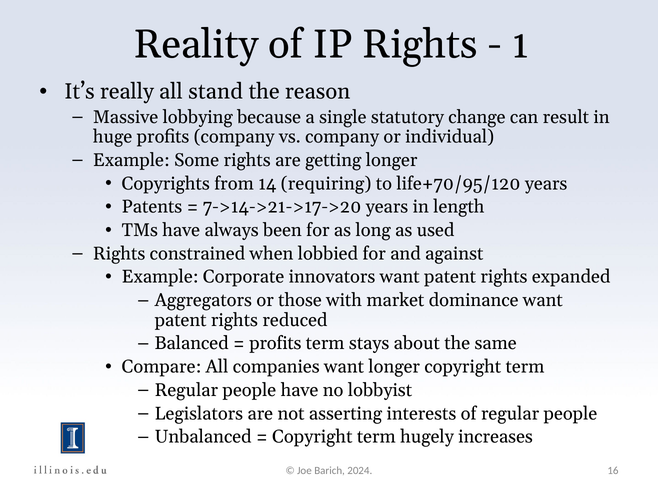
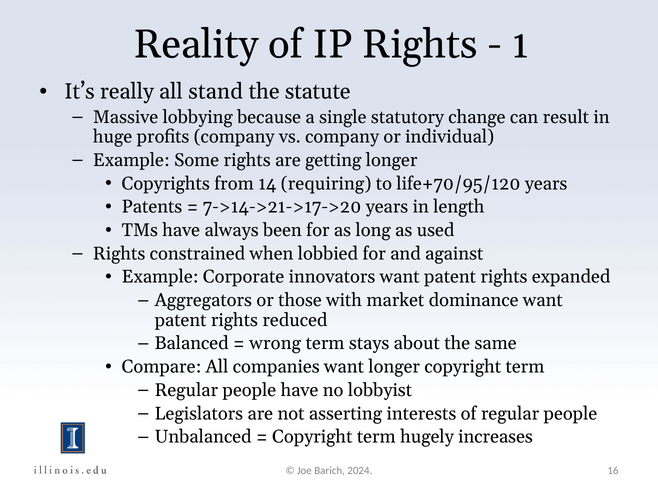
reason: reason -> statute (318, 92)
profits: profits -> wrong (275, 344)
